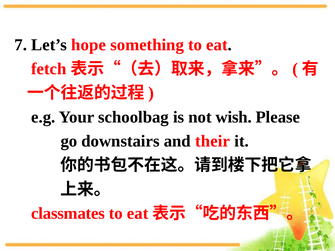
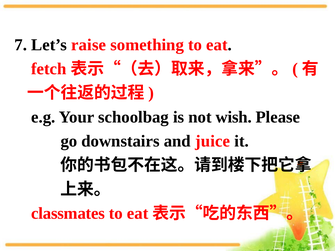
hope: hope -> raise (89, 45)
their: their -> juice (213, 141)
